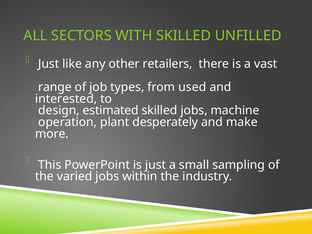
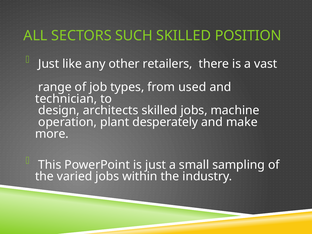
WITH: WITH -> SUCH (134, 36)
UNFILLED: UNFILLED -> POSITION (248, 36)
interested: interested -> technician (66, 99)
estimated: estimated -> architects (111, 110)
